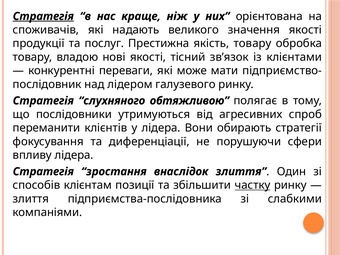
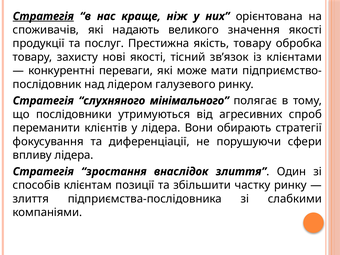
владою: владою -> захисту (77, 57)
обтяжливою: обтяжливою -> мінімального (189, 101)
частку underline: present -> none (253, 185)
